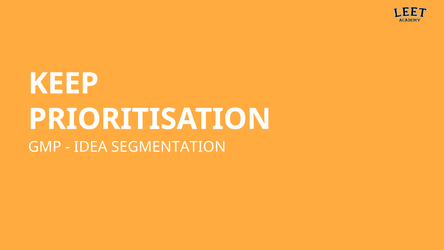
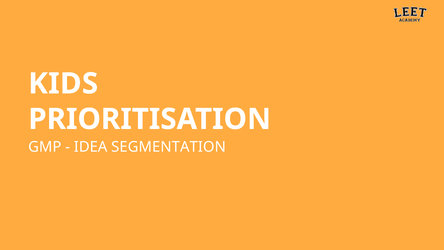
KEEP: KEEP -> KIDS (63, 84)
